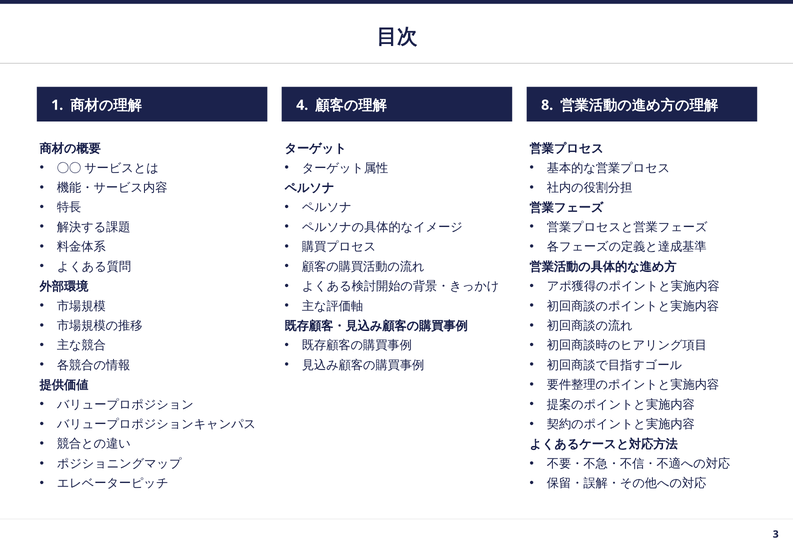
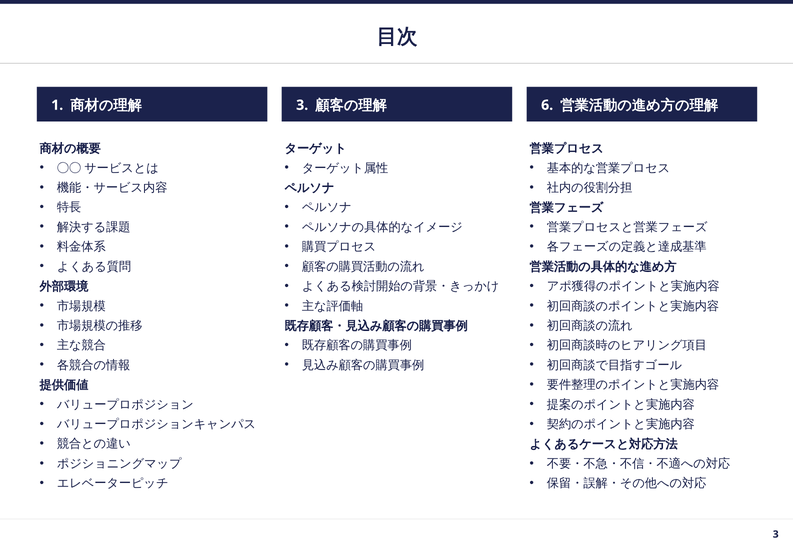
4: 4 -> 3 (302, 105)
8: 8 -> 6 (547, 105)
